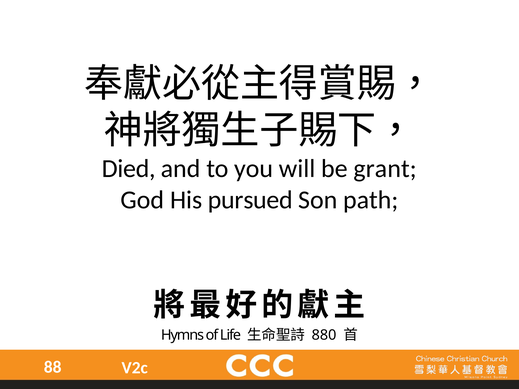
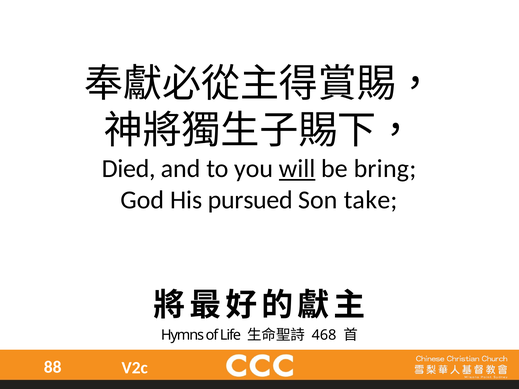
will underline: none -> present (297, 169)
grant: grant -> bring (385, 169)
path: path -> take (371, 200)
880: 880 -> 468 (324, 335)
